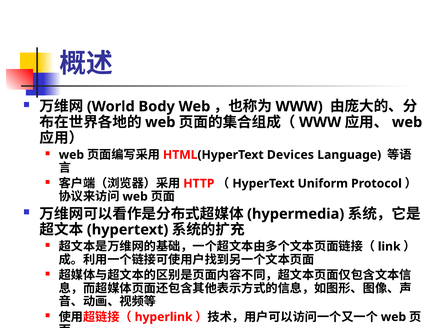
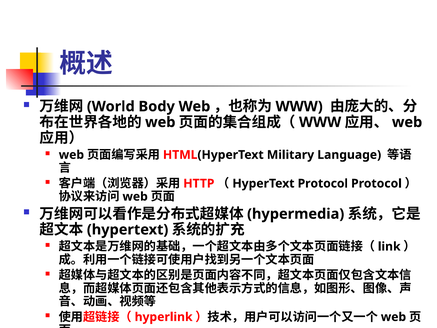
Devices: Devices -> Military (290, 155)
Uniform: Uniform -> Protocol (323, 183)
